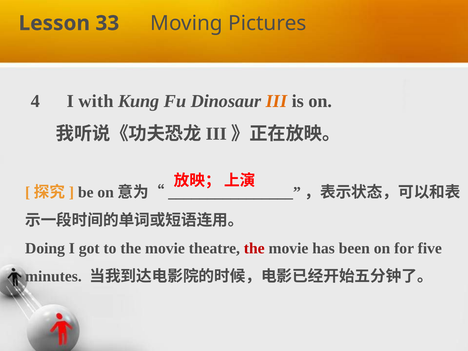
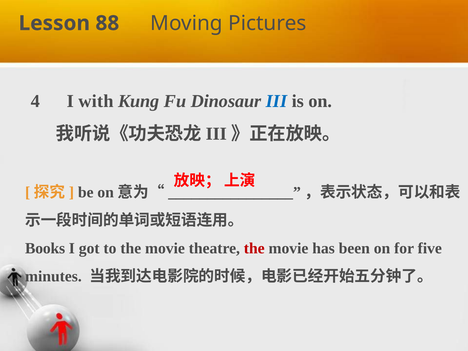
33: 33 -> 88 (107, 23)
III colour: orange -> blue (277, 101)
Doing: Doing -> Books (45, 248)
